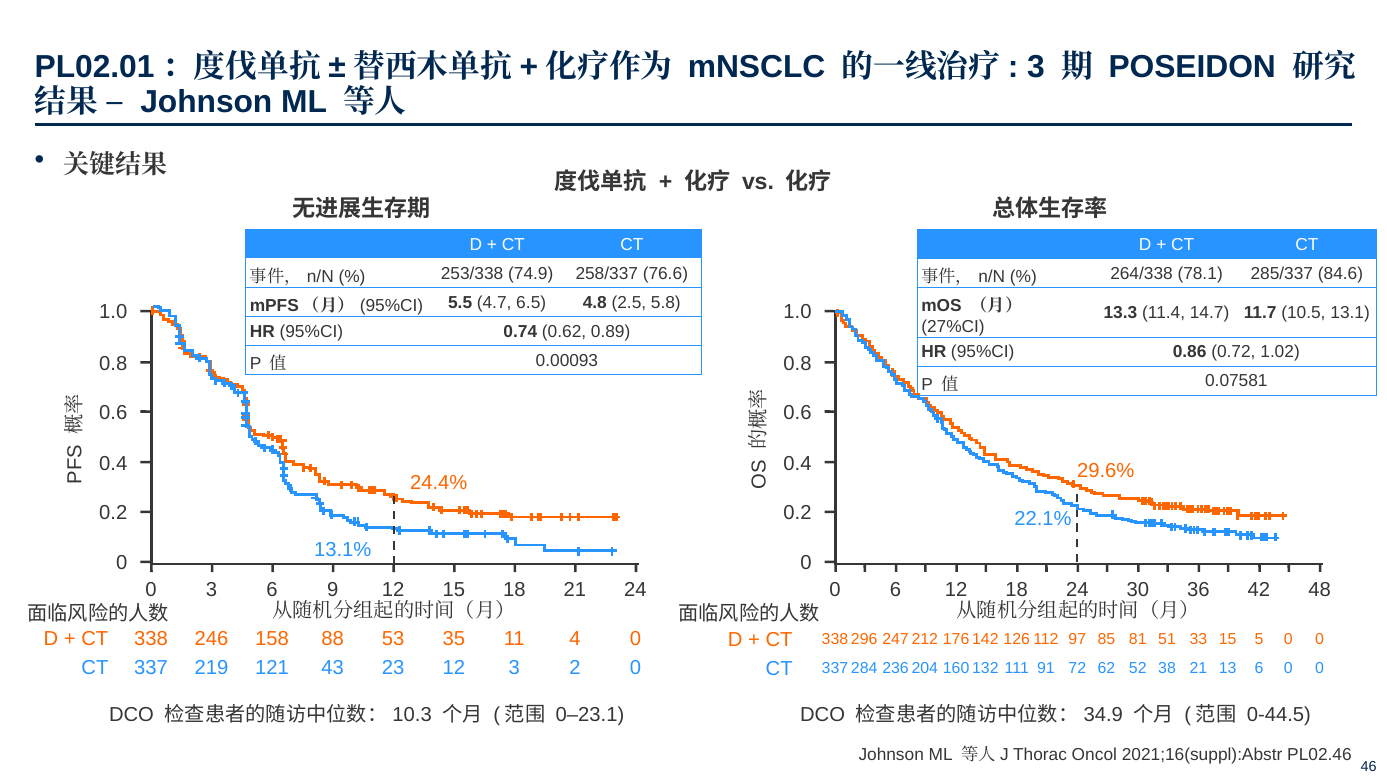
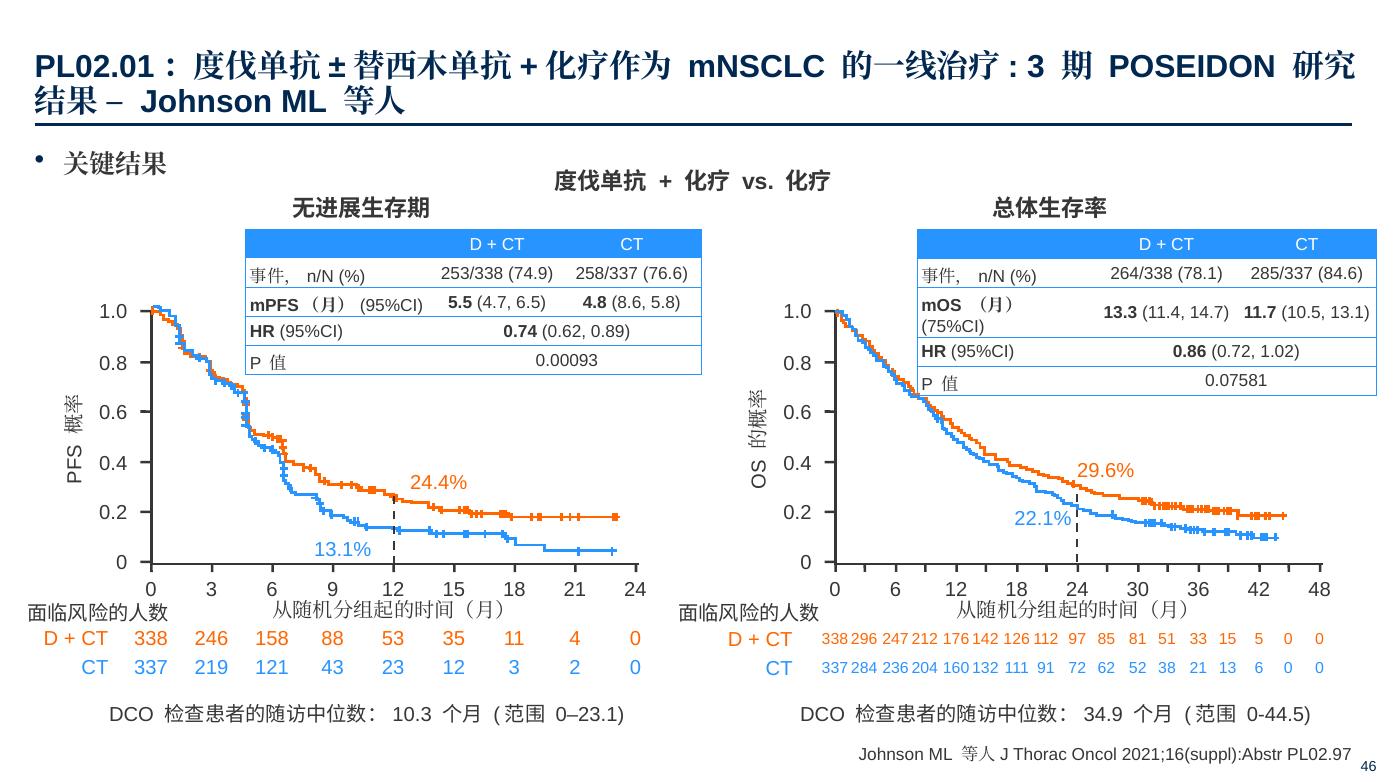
2.5: 2.5 -> 8.6 (629, 302)
27%CI: 27%CI -> 75%CI (953, 327)
PL02.46: PL02.46 -> PL02.97 (1319, 755)
